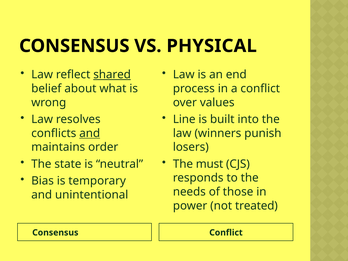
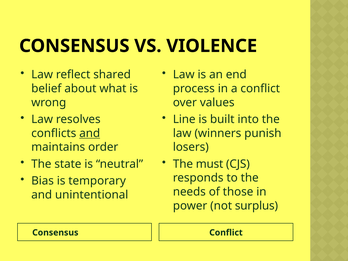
PHYSICAL: PHYSICAL -> VIOLENCE (212, 46)
shared underline: present -> none (112, 75)
treated: treated -> surplus (256, 206)
